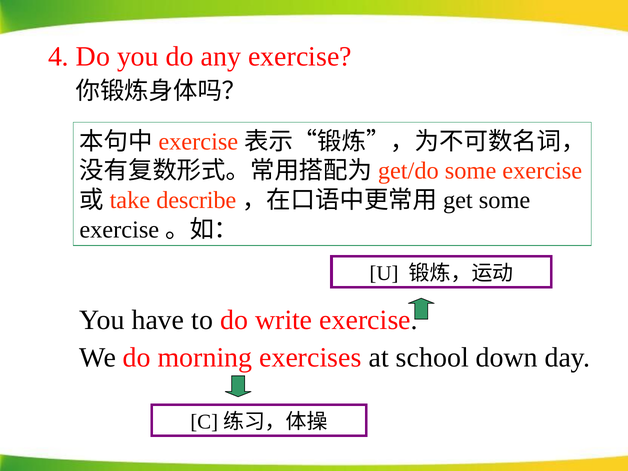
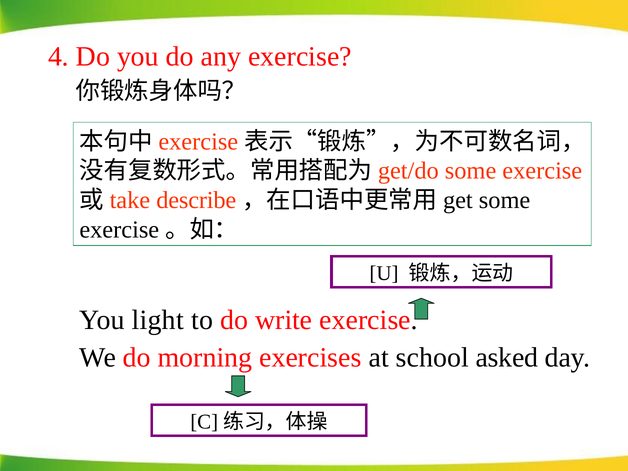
have: have -> light (158, 320)
down: down -> asked (507, 358)
